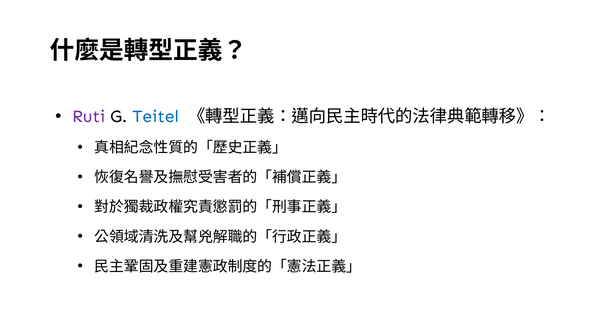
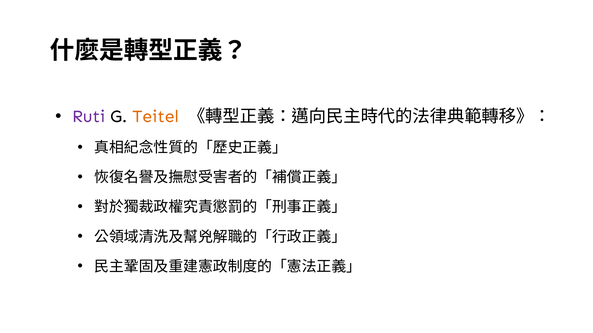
Teitel colour: blue -> orange (155, 117)
